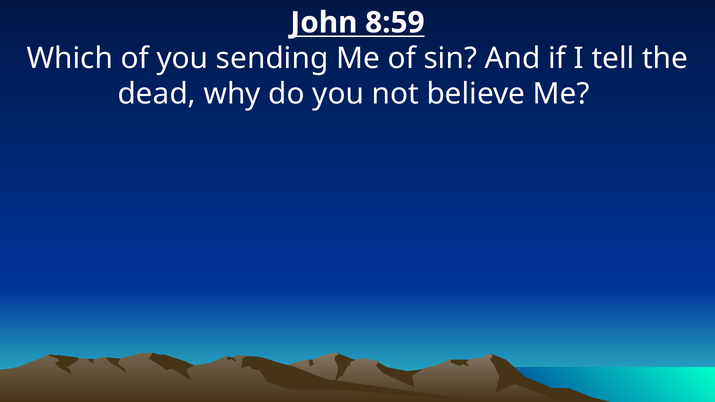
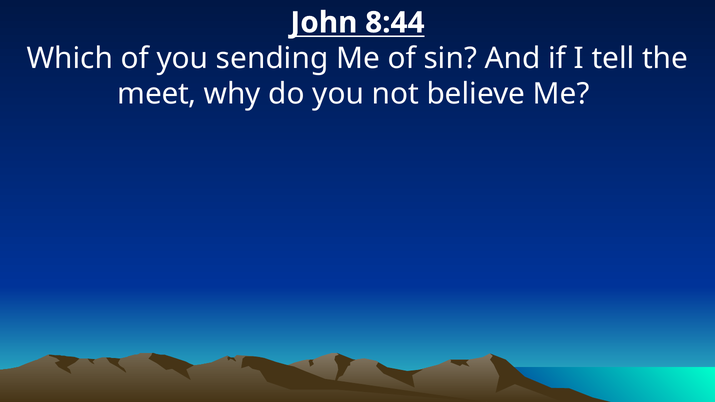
8:59: 8:59 -> 8:44 (395, 23)
dead: dead -> meet (157, 94)
